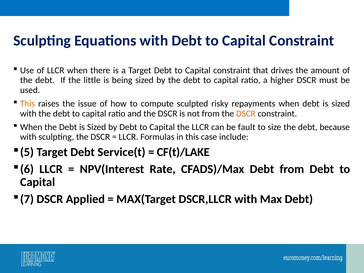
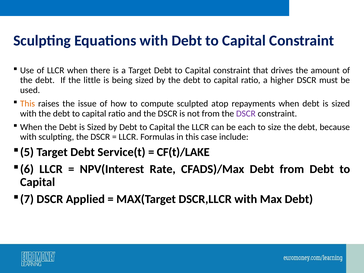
risky: risky -> atop (220, 104)
DSCR colour: orange -> purple (246, 114)
fault: fault -> each (247, 127)
